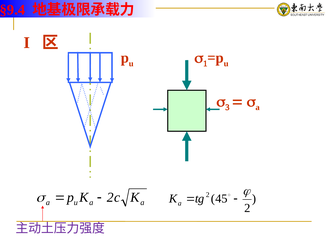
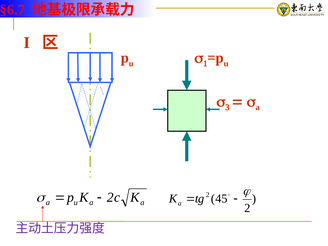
§9.4: §9.4 -> §6.7 (12, 10)
